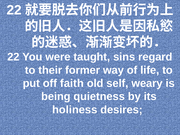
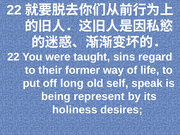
faith: faith -> long (72, 83)
weary: weary -> speak (147, 83)
quietness: quietness -> represent (99, 97)
